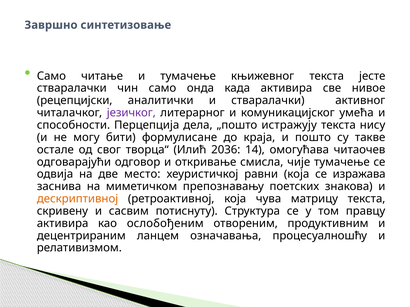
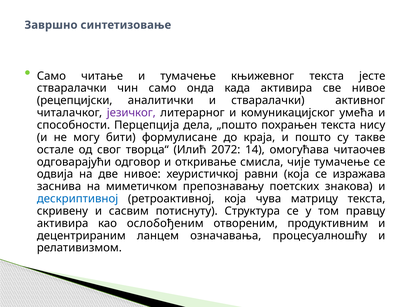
истражују: истражују -> похрањен (289, 125)
2036: 2036 -> 2072 (226, 150)
две место: место -> нивое (142, 174)
дескриптивној colour: orange -> blue (78, 199)
